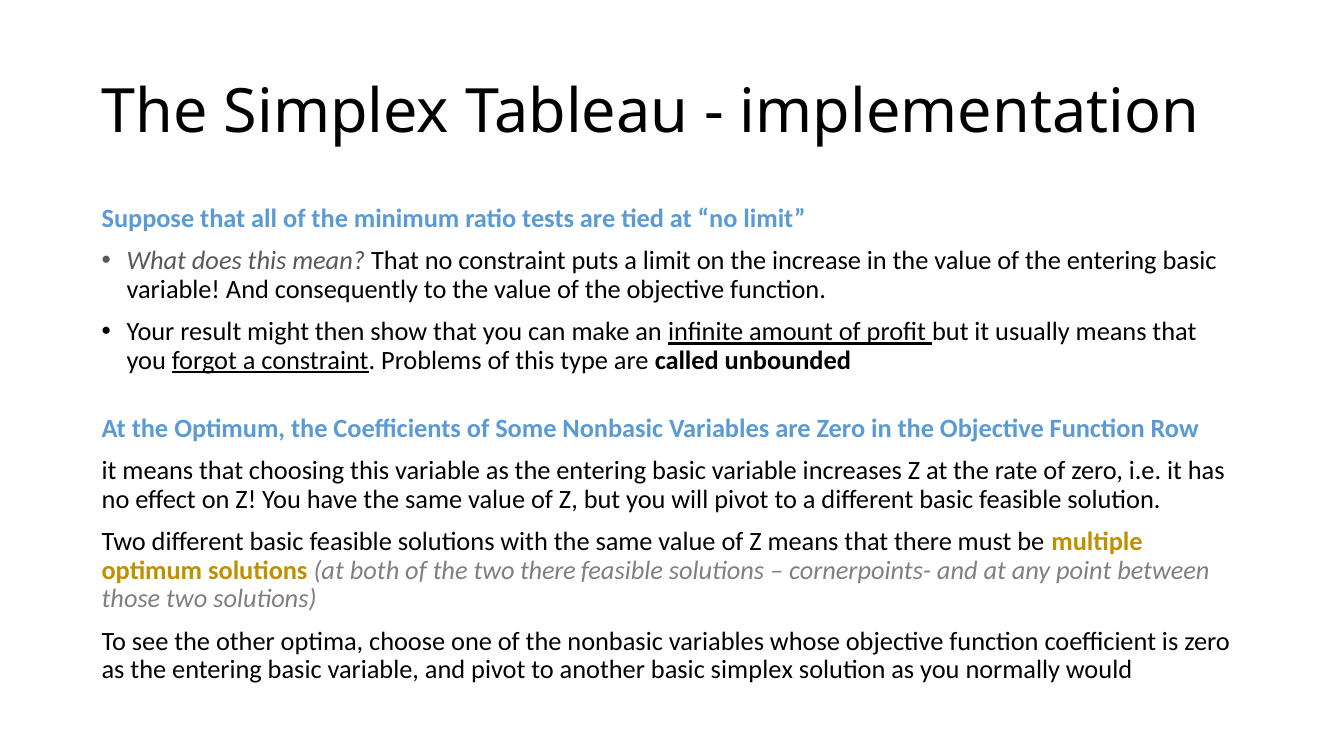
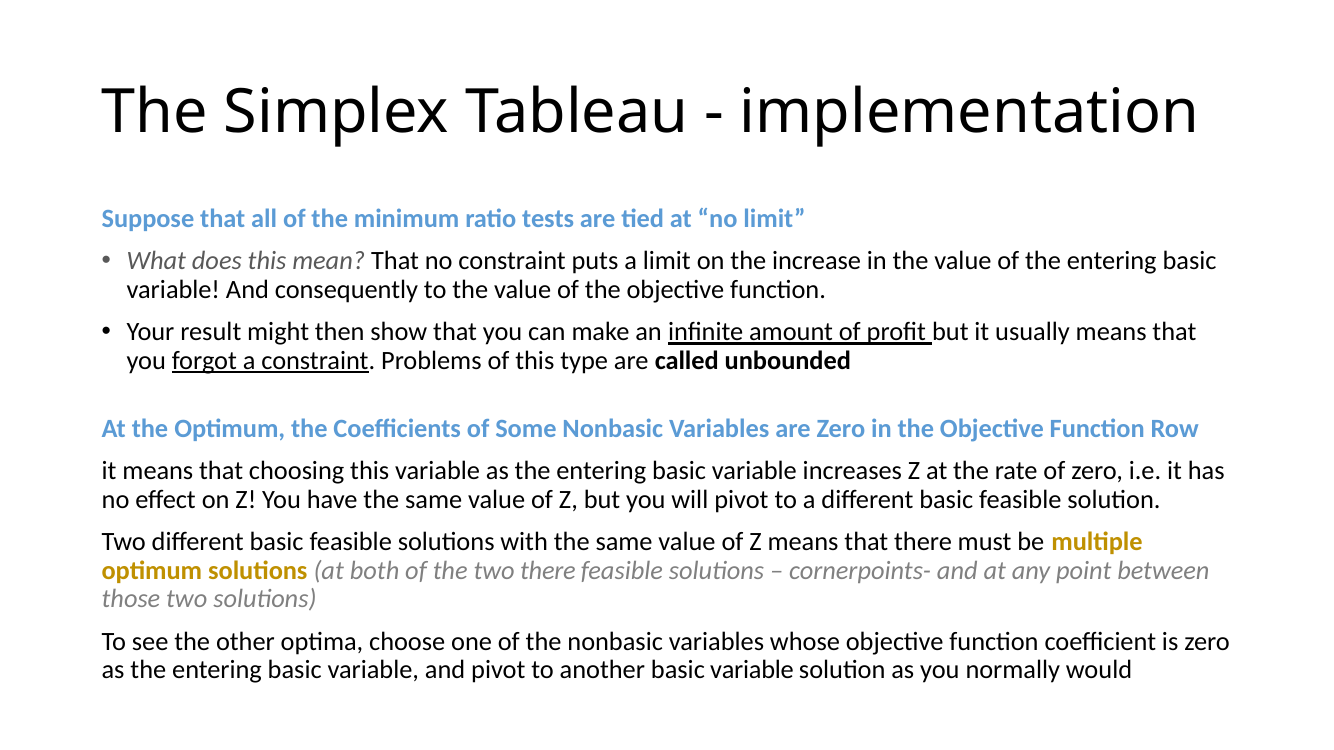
another basic simplex: simplex -> variable (752, 670)
